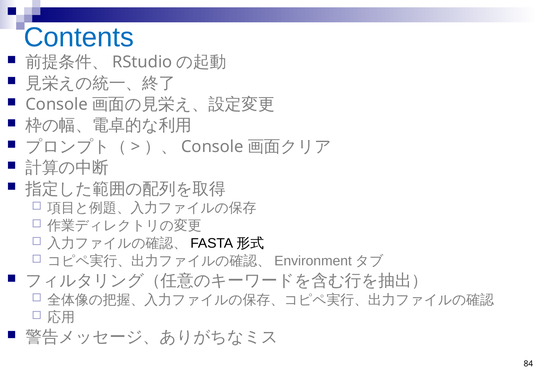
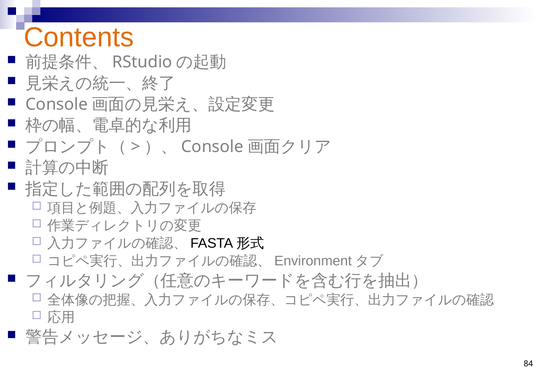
Contents colour: blue -> orange (79, 38)
